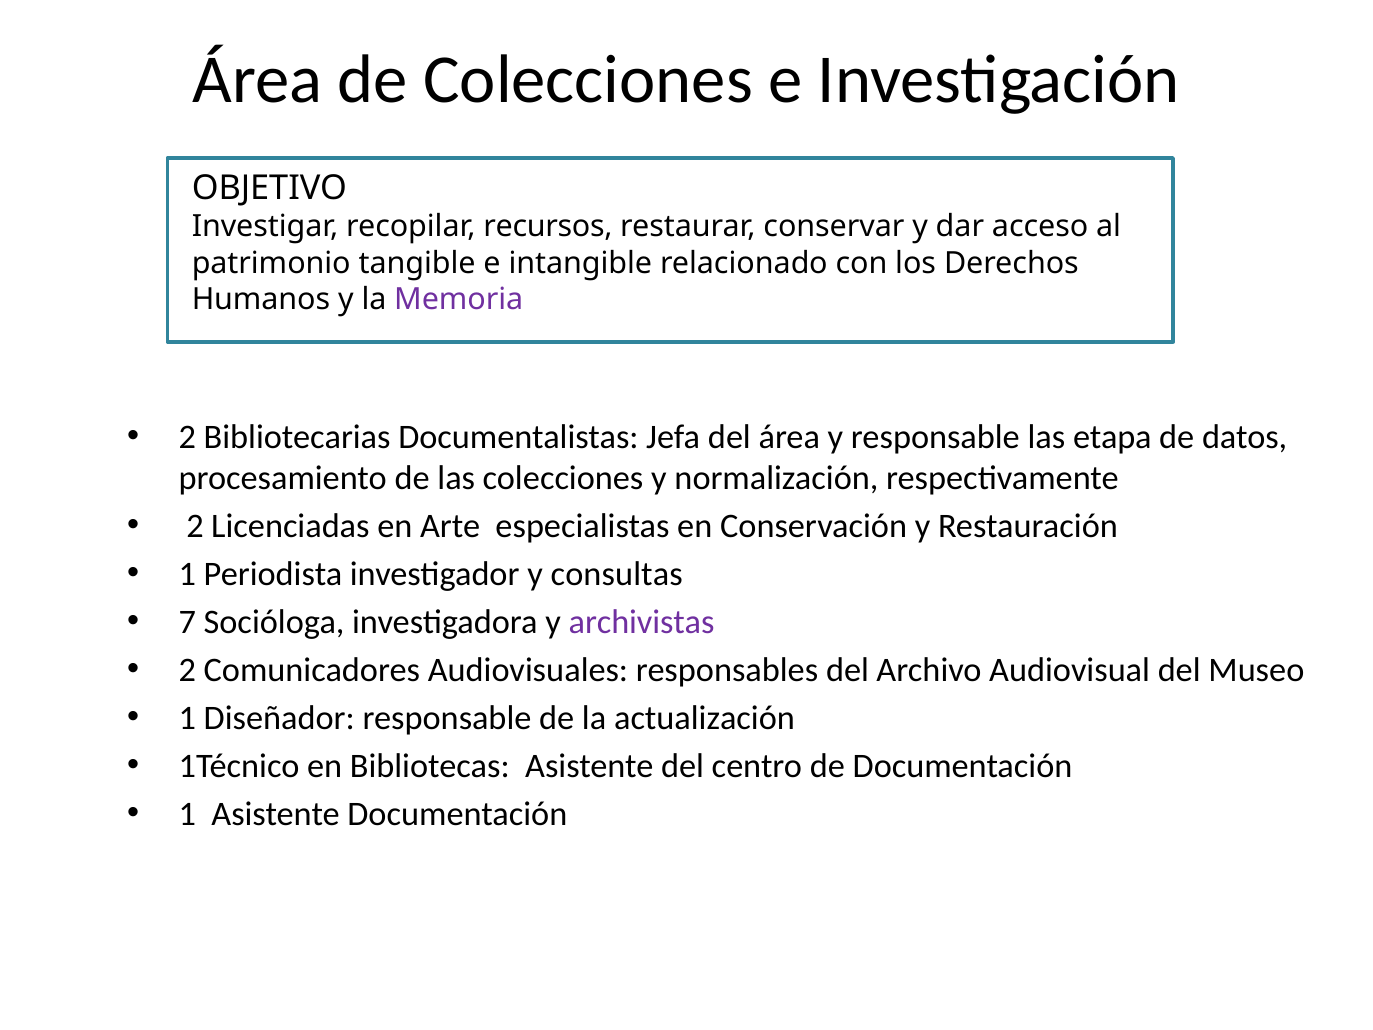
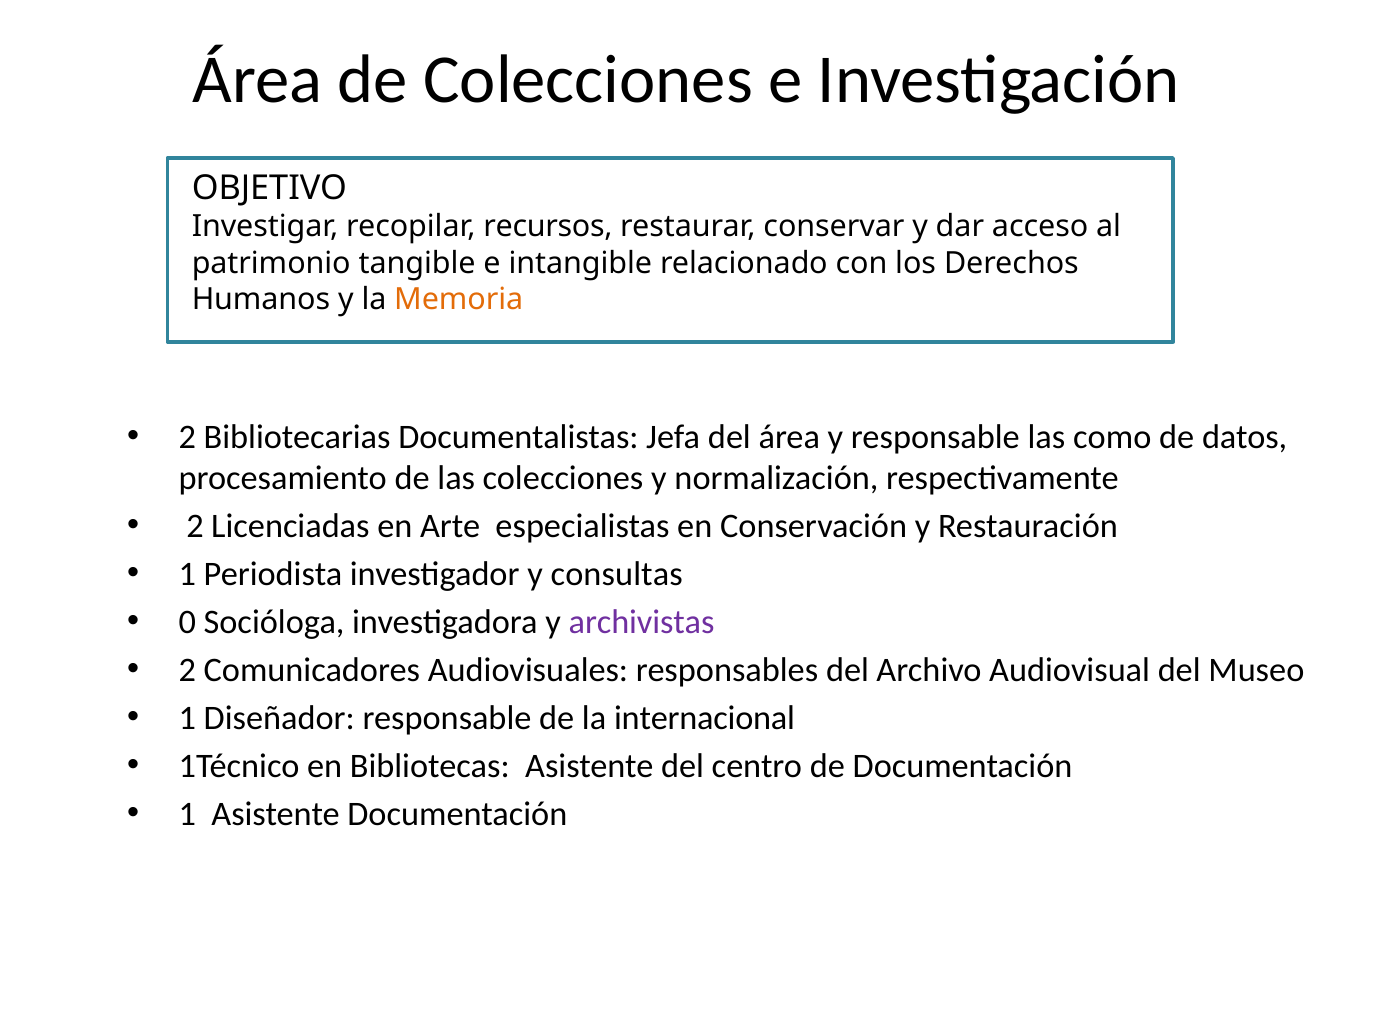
Memoria colour: purple -> orange (459, 300)
etapa: etapa -> como (1112, 437)
7: 7 -> 0 (187, 622)
actualización: actualización -> internacional (705, 718)
